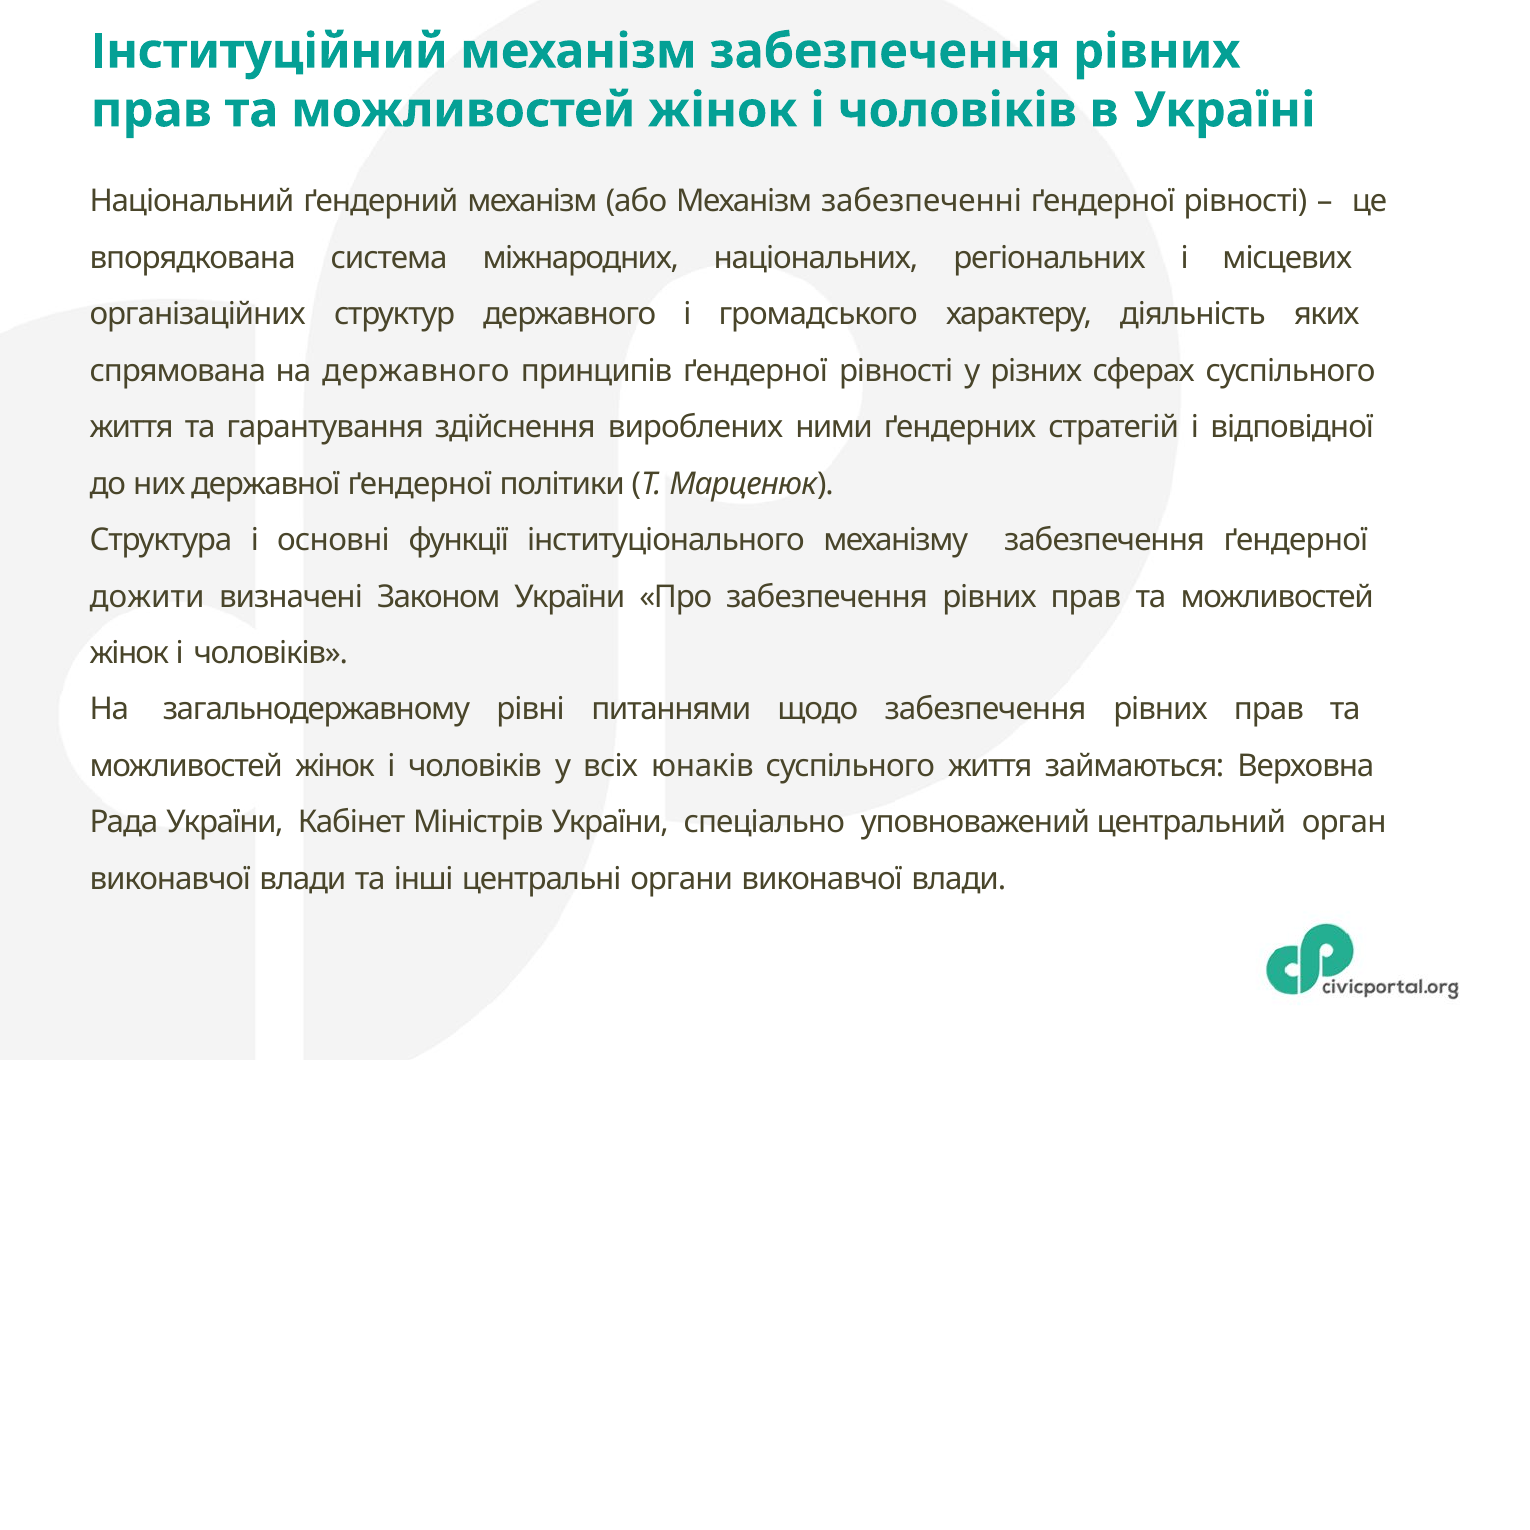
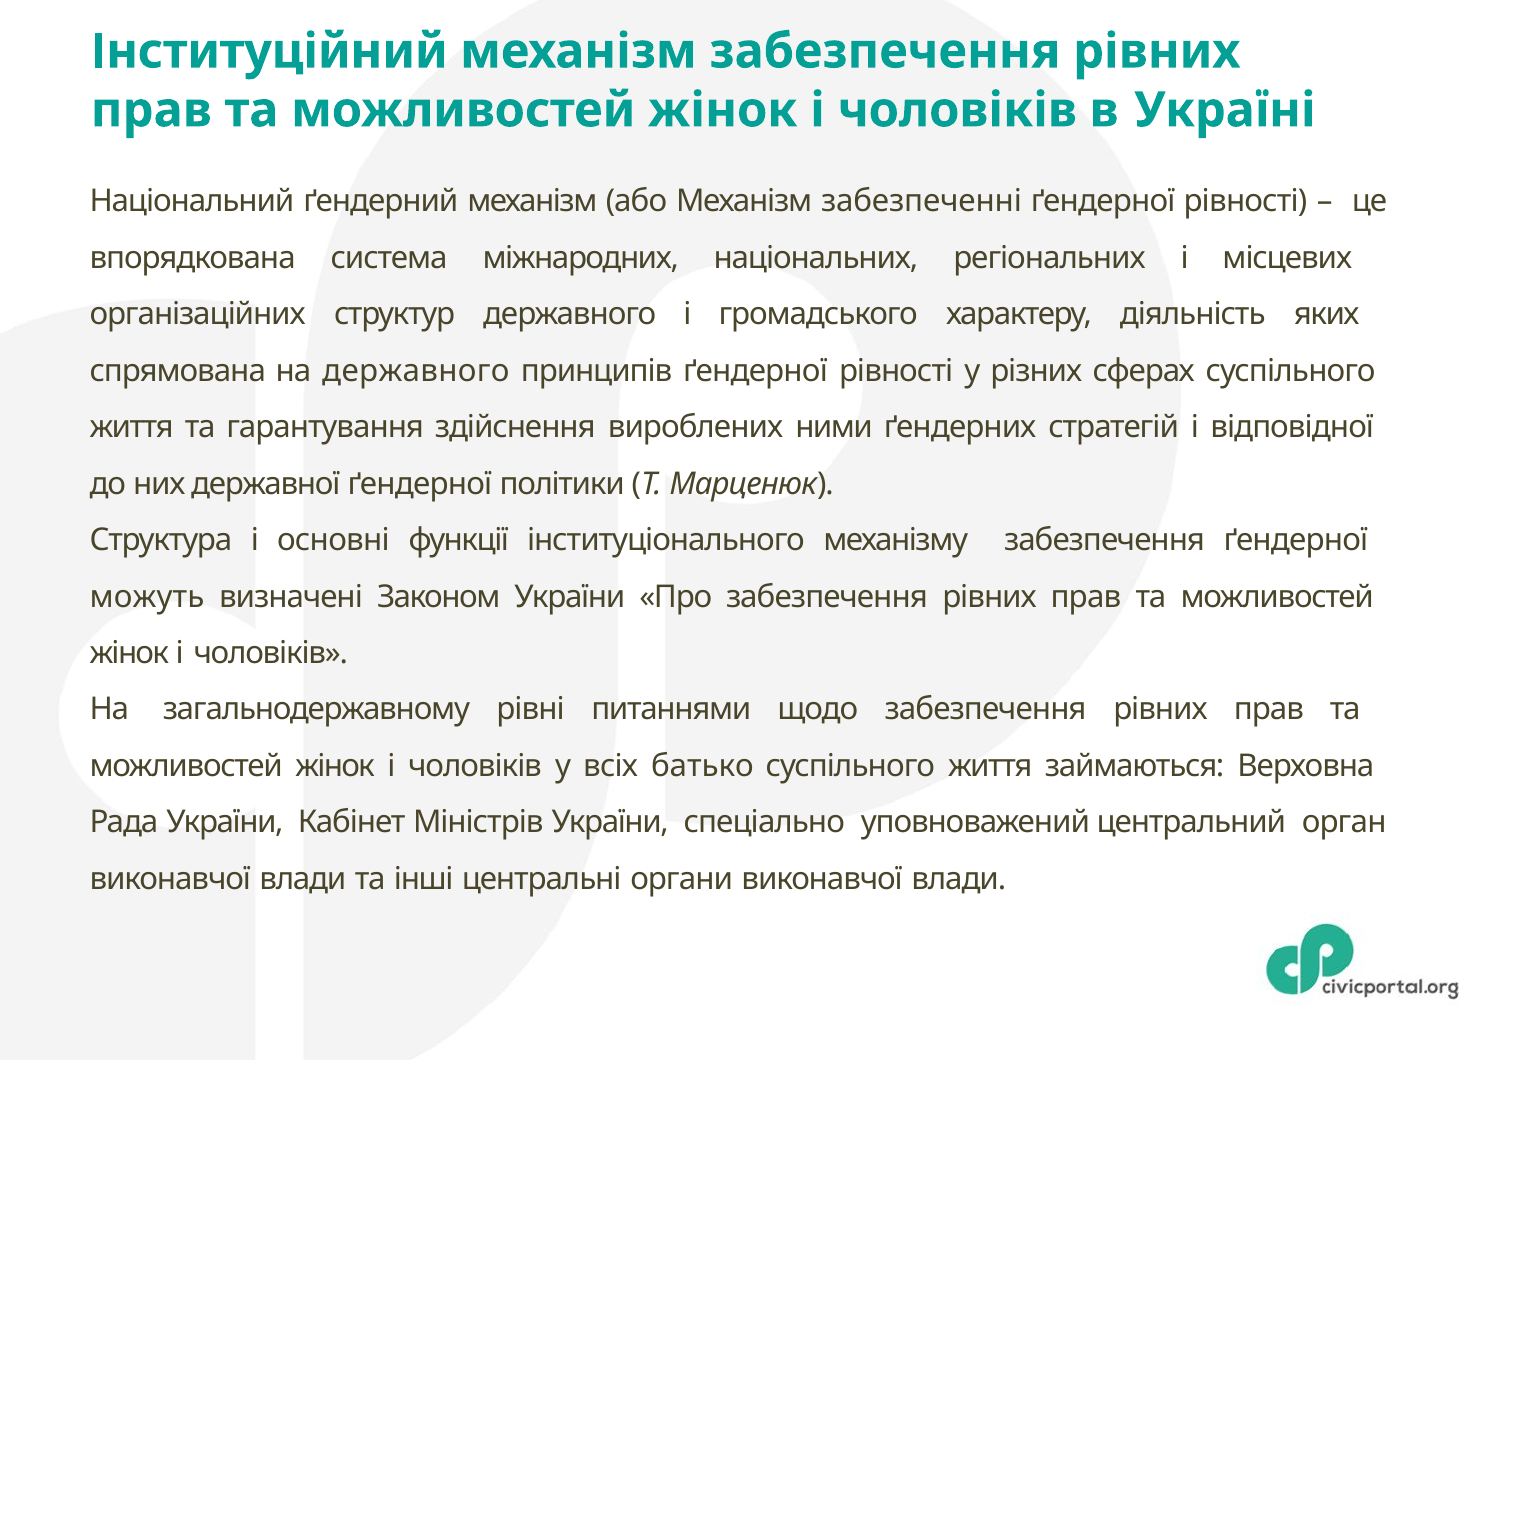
дожити: дожити -> можуть (147, 597)
юнаків: юнаків -> батько (702, 766)
